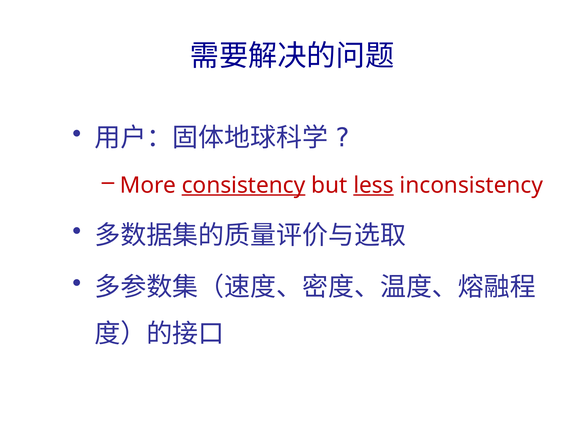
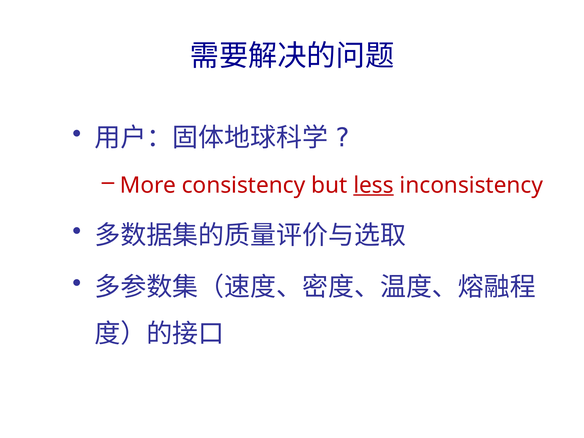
consistency underline: present -> none (244, 185)
